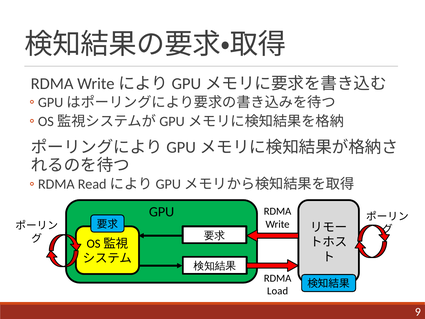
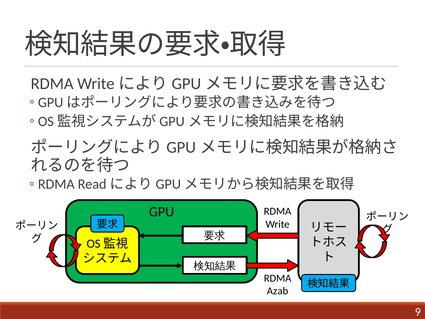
Load: Load -> Azab (278, 291)
